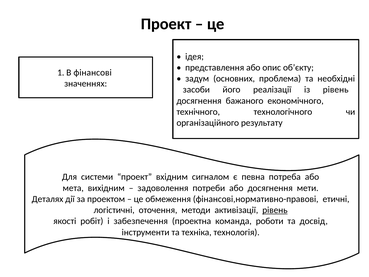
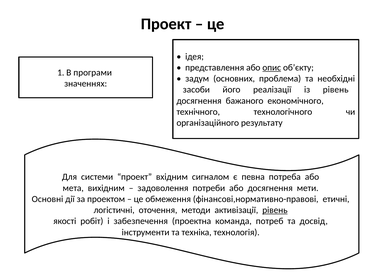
опис underline: none -> present (272, 67)
фінансові: фінансові -> програми (93, 72)
Деталях: Деталях -> Основні (47, 199)
роботи: роботи -> потреб (270, 221)
